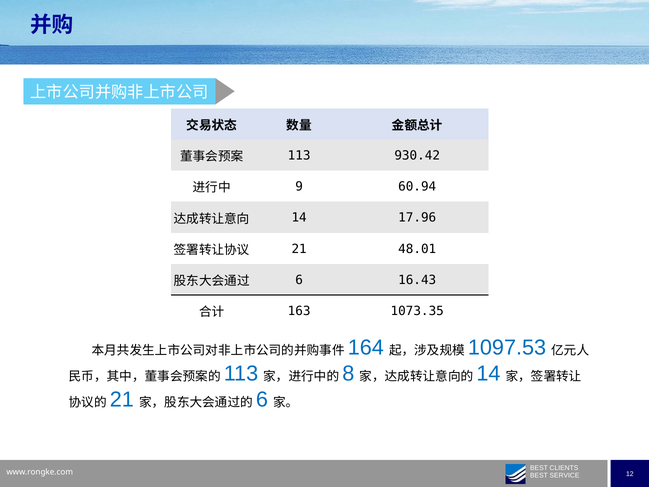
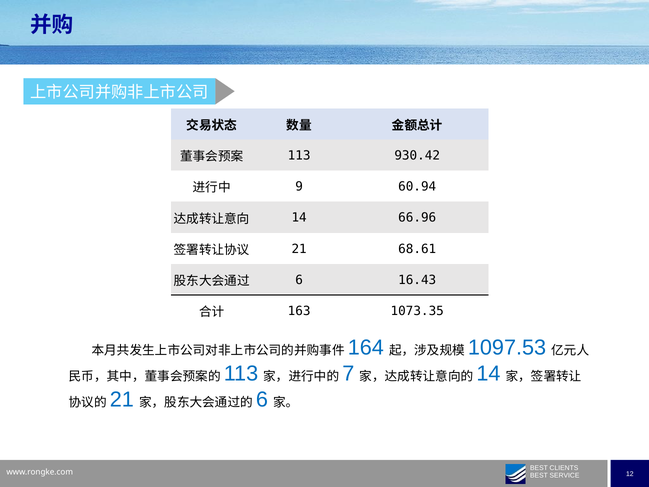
17.96: 17.96 -> 66.96 (417, 218)
48.01: 48.01 -> 68.61 (417, 249)
8: 8 -> 7 (348, 373)
